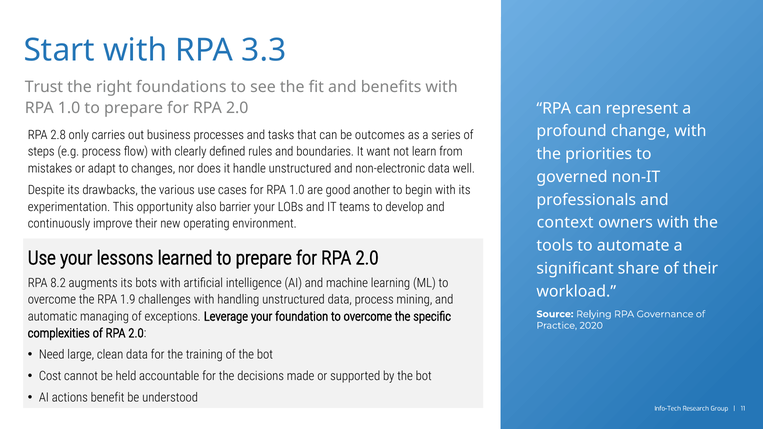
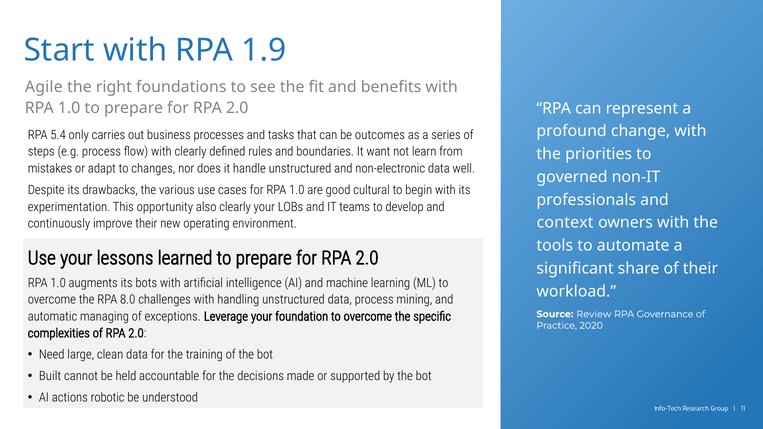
3.3: 3.3 -> 1.9 (264, 50)
Trust: Trust -> Agile (44, 87)
2.8: 2.8 -> 5.4 (58, 135)
another: another -> cultural (372, 190)
also barrier: barrier -> clearly (235, 207)
8.2: 8.2 -> 1.0 (58, 283)
1.9: 1.9 -> 8.0 (128, 300)
Relying: Relying -> Review (594, 314)
Cost: Cost -> Built (50, 376)
benefit: benefit -> robotic (108, 398)
